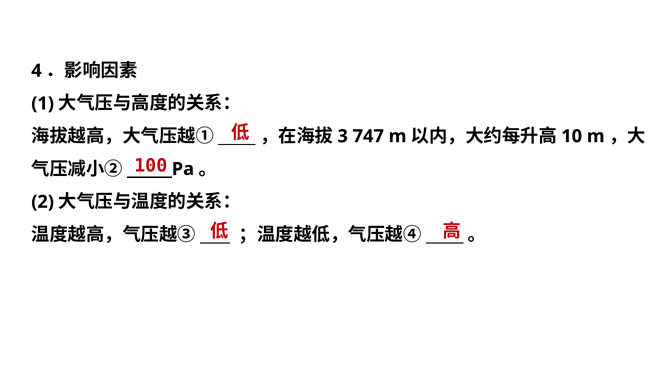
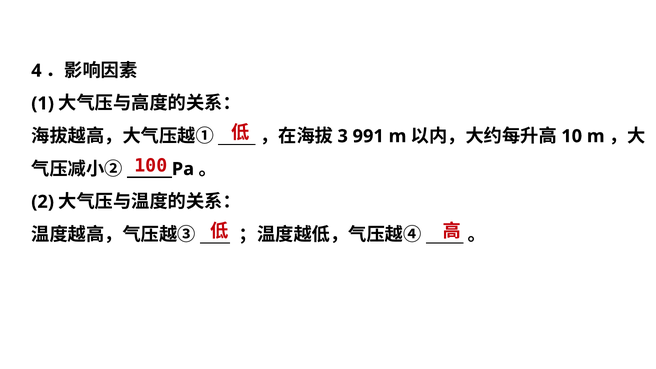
747: 747 -> 991 (368, 136)
